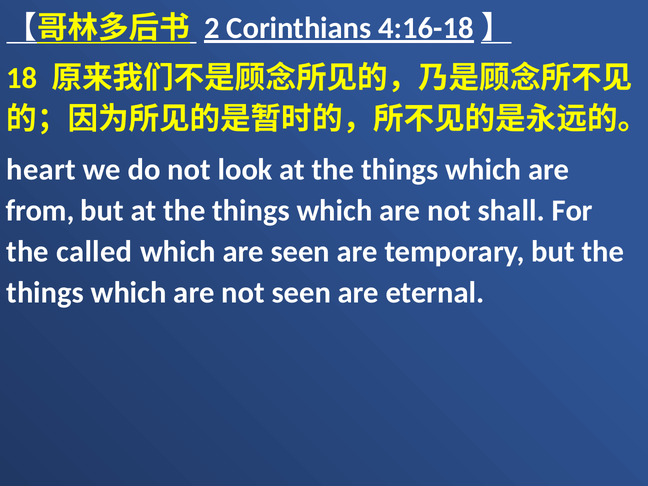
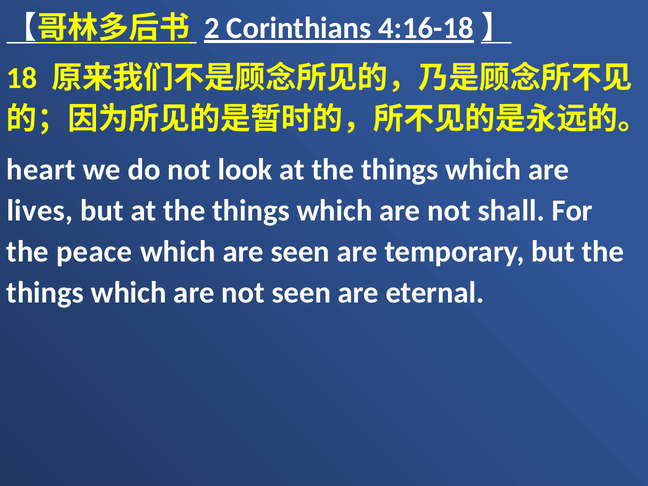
from: from -> lives (40, 211)
called: called -> peace (94, 252)
